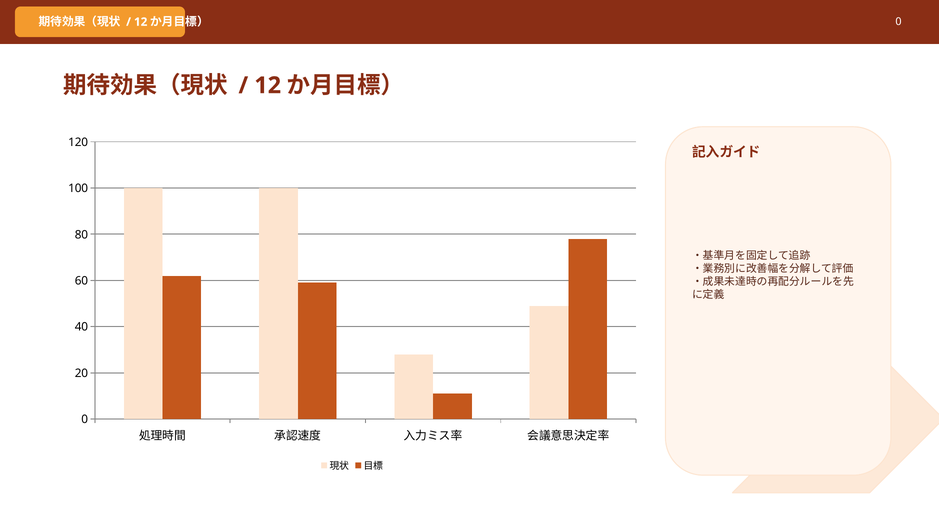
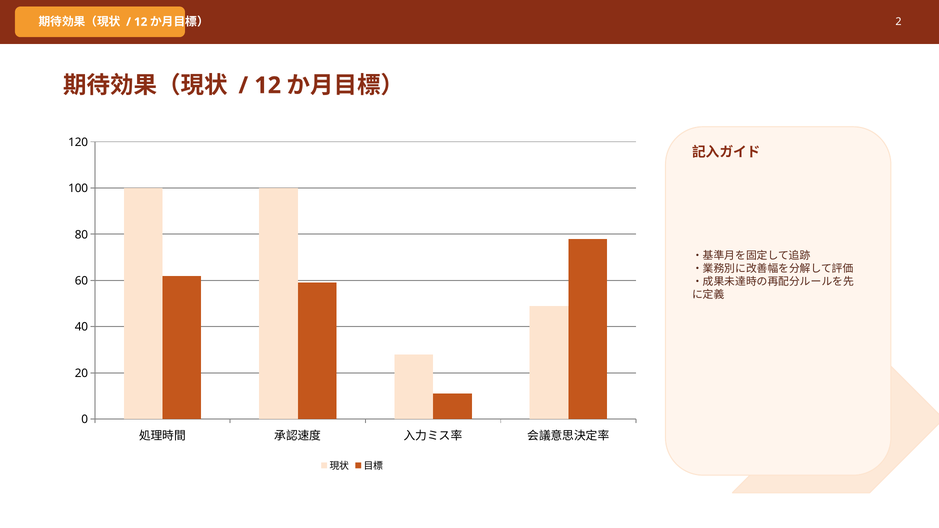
0: 0 -> 2 (899, 22)
